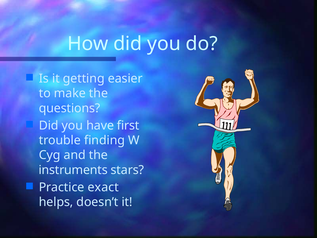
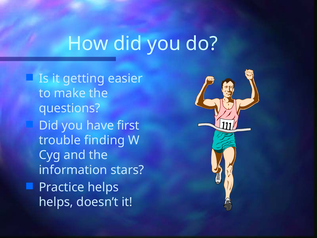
instruments: instruments -> information (73, 170)
Practice exact: exact -> helps (103, 187)
